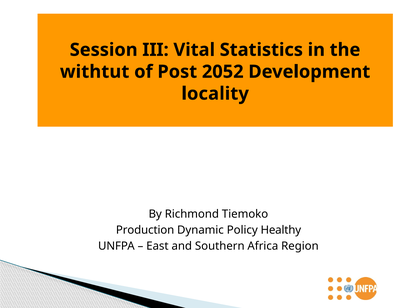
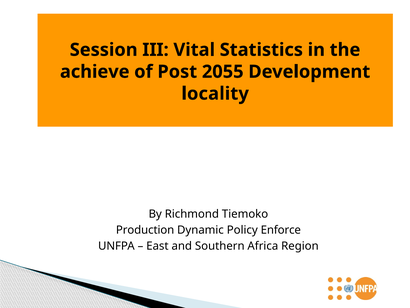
withtut: withtut -> achieve (95, 72)
2052: 2052 -> 2055 (223, 72)
Healthy: Healthy -> Enforce (281, 230)
